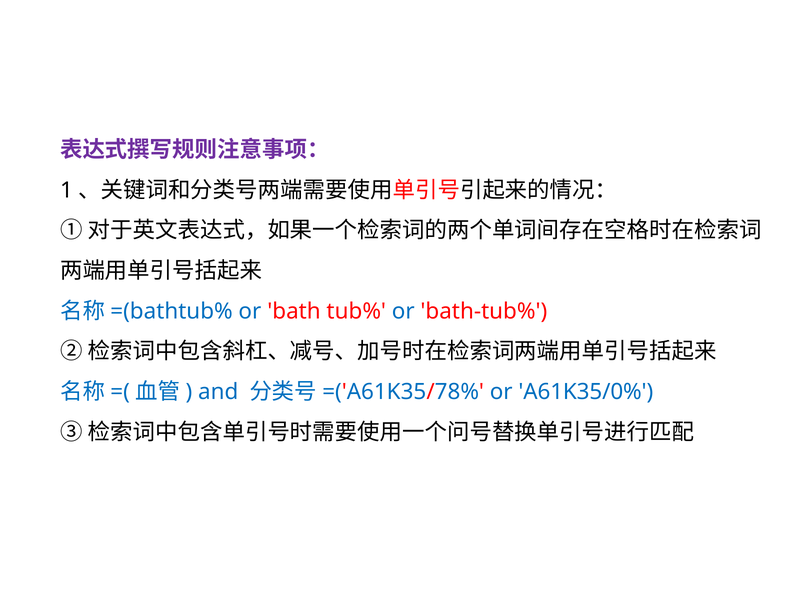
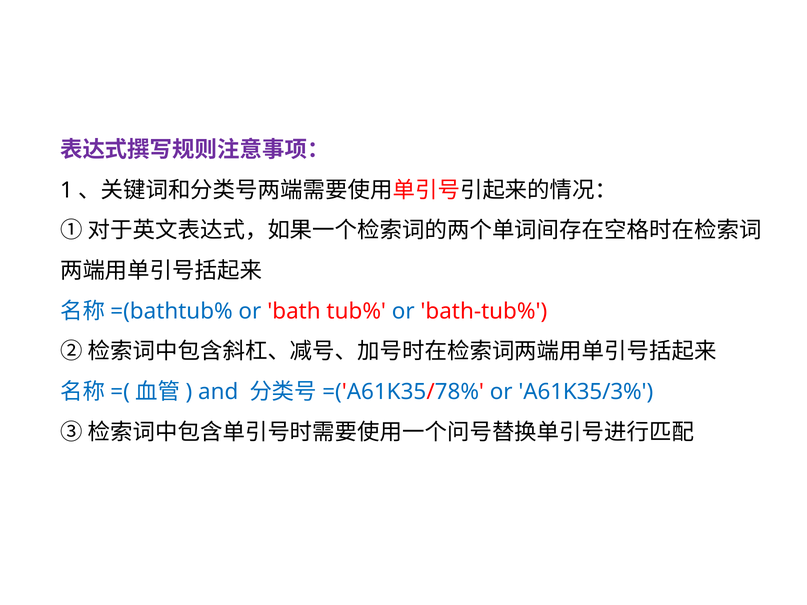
A61K35/0%: A61K35/0% -> A61K35/3% (586, 392)
